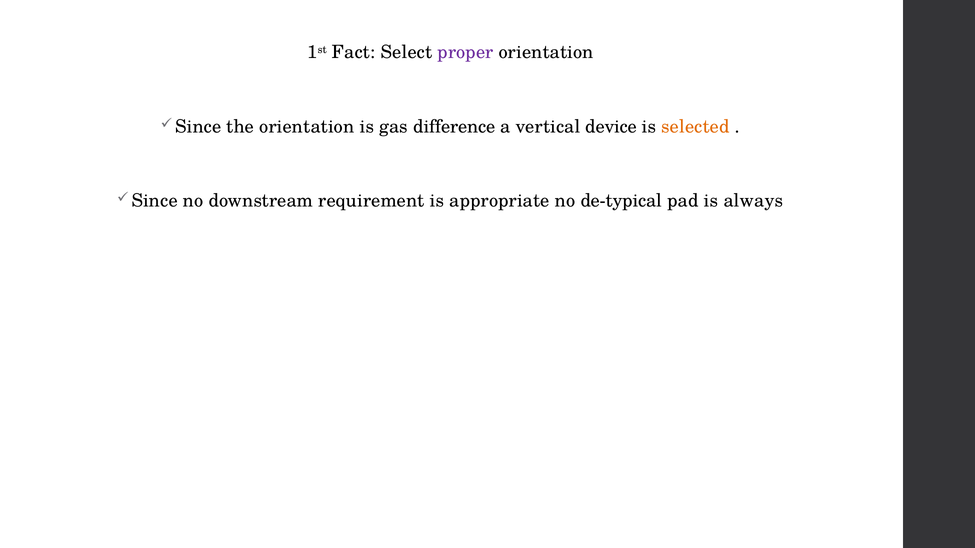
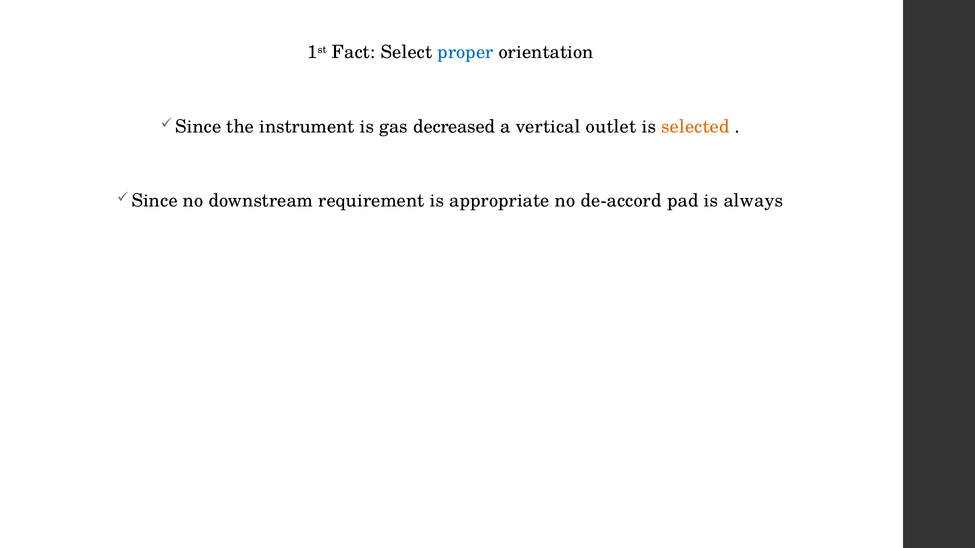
proper colour: purple -> blue (465, 52)
the orientation: orientation -> instrument (307, 127)
difference: difference -> decreased (454, 127)
device: device -> outlet (611, 127)
de-typical: de-typical -> de-accord (621, 201)
